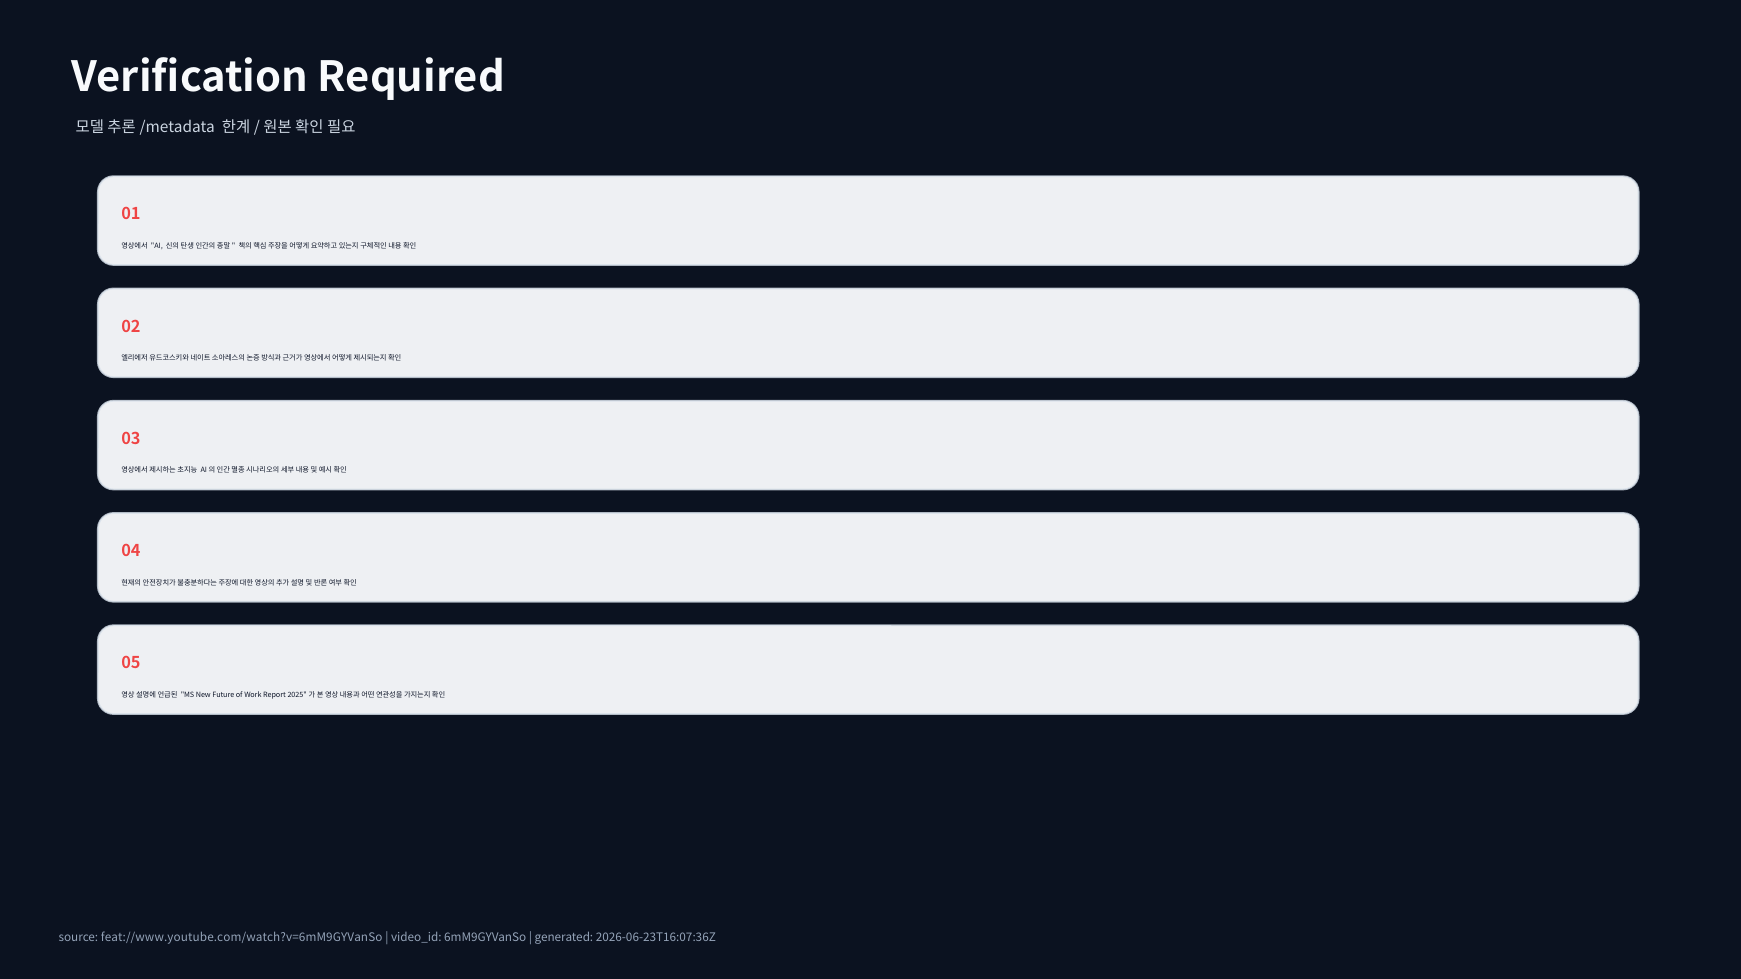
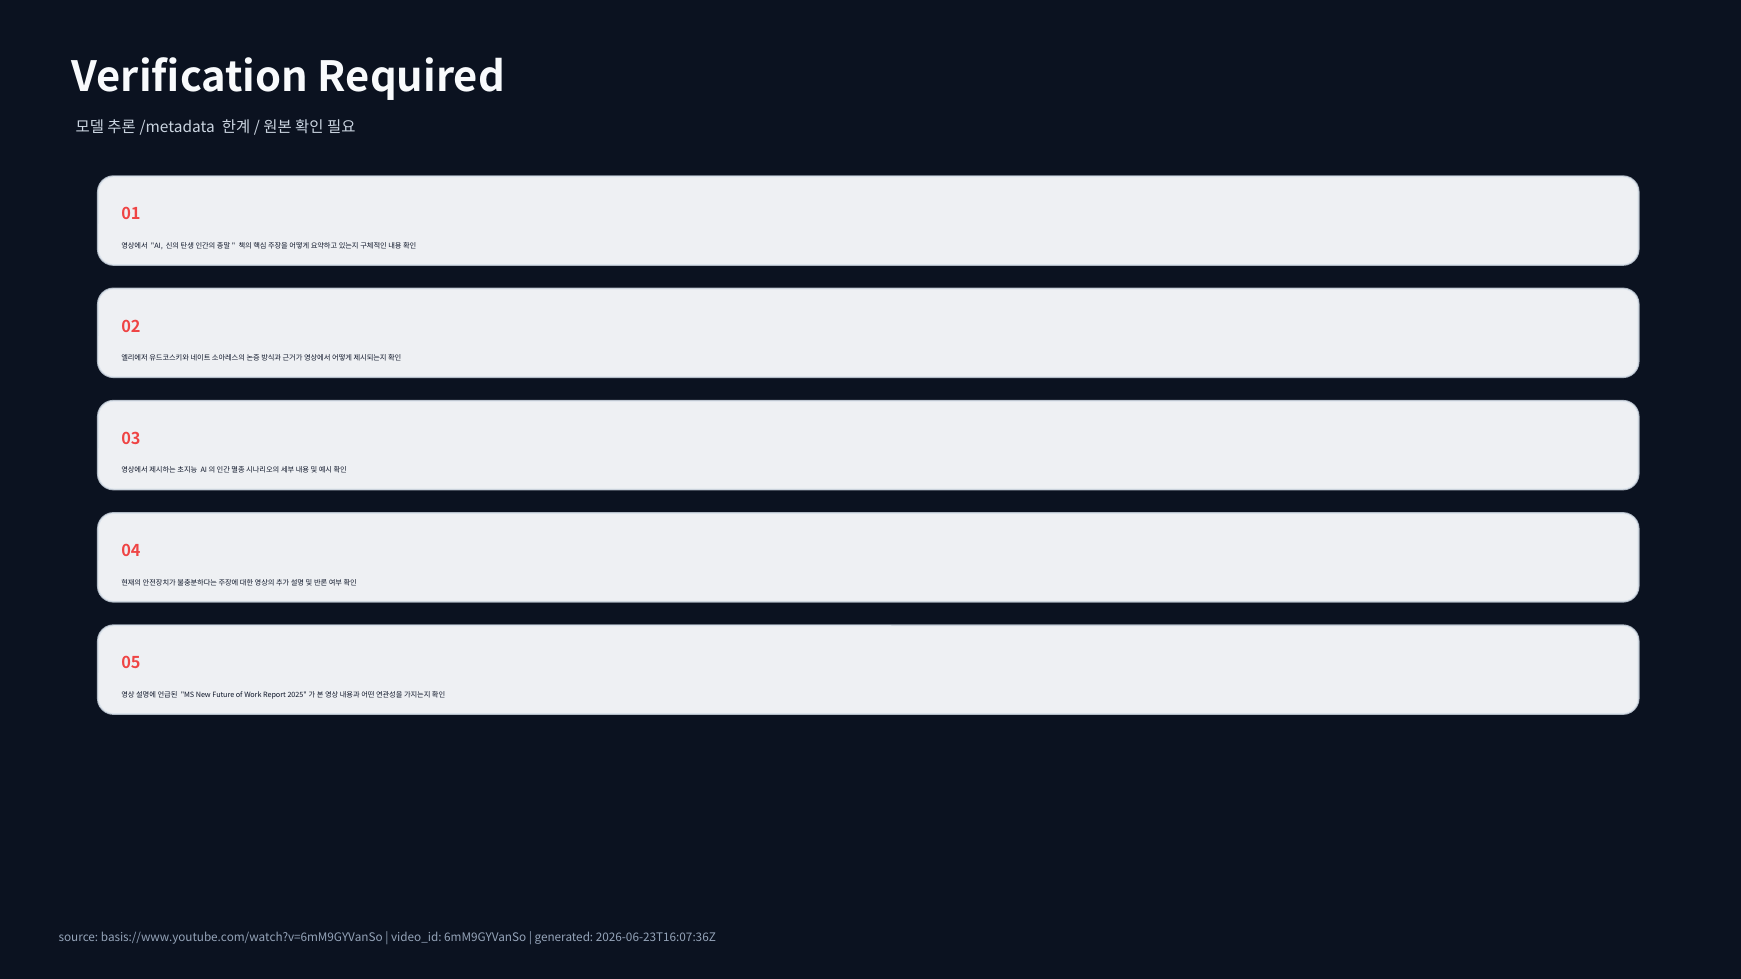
feat://www.youtube.com/watch?v=6mM9GYVanSo: feat://www.youtube.com/watch?v=6mM9GYVanSo -> basis://www.youtube.com/watch?v=6mM9GYVanSo (242, 938)
